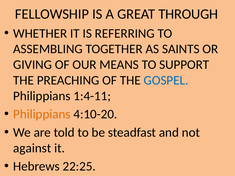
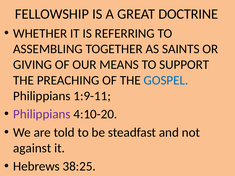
THROUGH: THROUGH -> DOCTRINE (188, 14)
1:4-11: 1:4-11 -> 1:9-11 (92, 96)
Philippians colour: orange -> purple (42, 114)
22:25: 22:25 -> 38:25 (79, 167)
